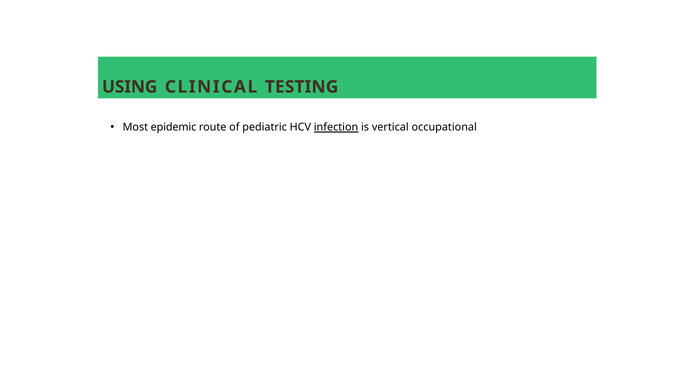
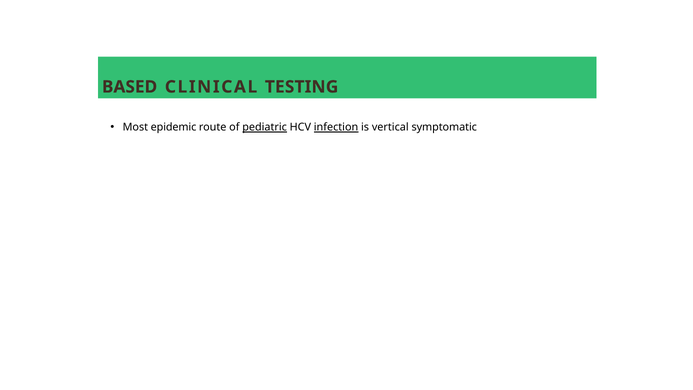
USING: USING -> BASED (130, 87)
pediatric underline: none -> present (265, 127)
occupational: occupational -> symptomatic (444, 127)
